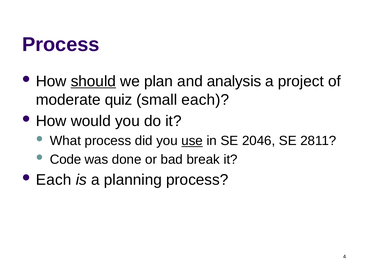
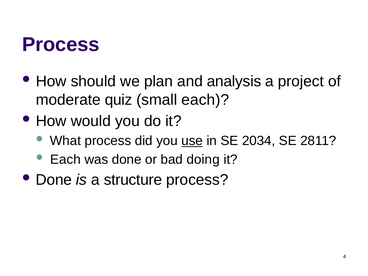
should underline: present -> none (93, 81)
2046: 2046 -> 2034 (259, 141)
Code: Code -> Each (65, 159)
break: break -> doing (203, 159)
Each: Each -> Done (54, 180)
planning: planning -> structure (133, 180)
